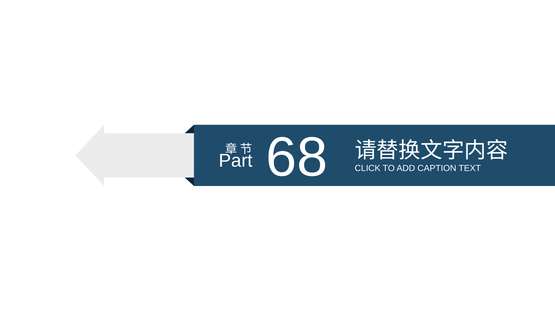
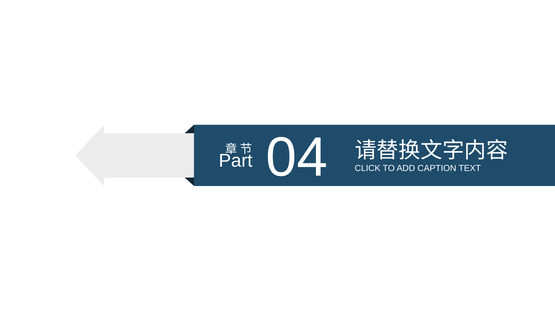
68: 68 -> 04 (297, 158)
